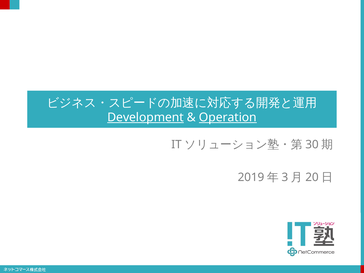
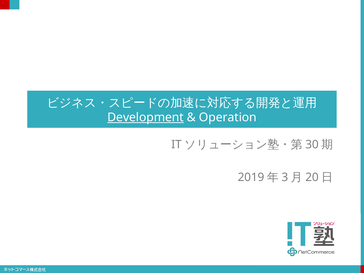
Operation underline: present -> none (228, 117)
